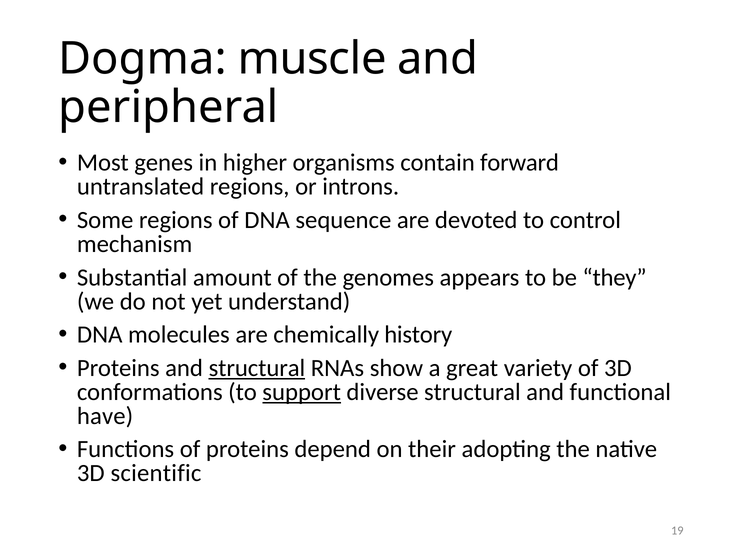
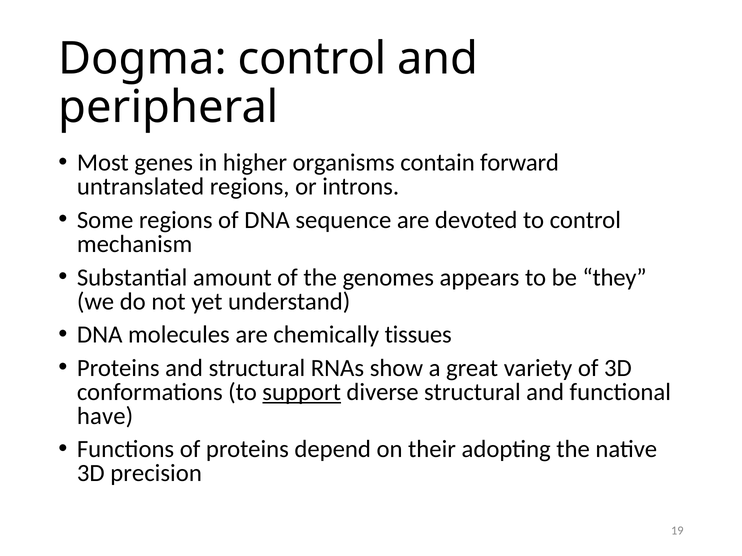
Dogma muscle: muscle -> control (312, 59)
history: history -> tissues (418, 335)
structural underline: present -> none (257, 368)
scientific: scientific -> precision (156, 474)
